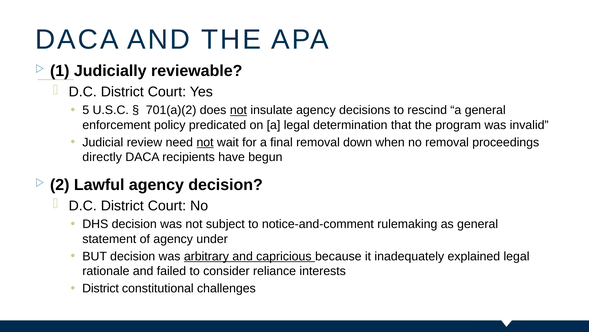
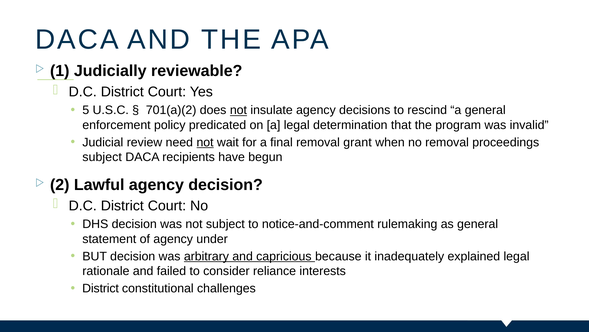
down: down -> grant (358, 142)
directly: directly -> subject (102, 157)
